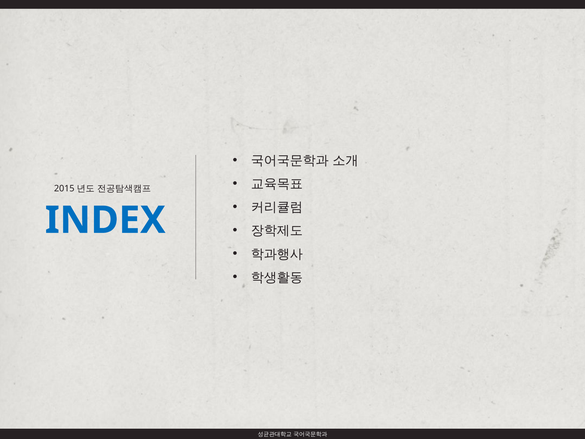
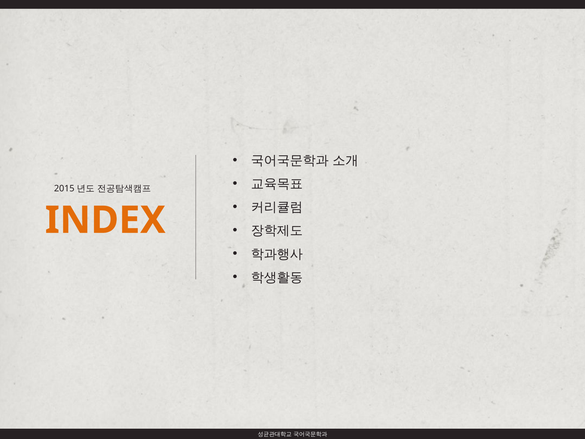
INDEX colour: blue -> orange (105, 220)
